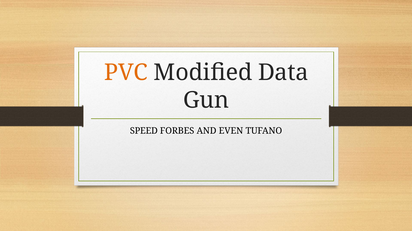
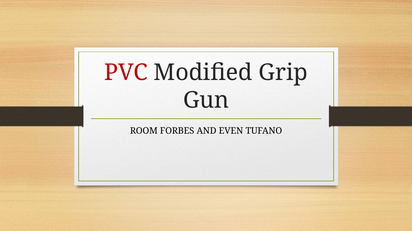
PVC colour: orange -> red (126, 73)
Data: Data -> Grip (283, 73)
SPEED: SPEED -> ROOM (144, 131)
